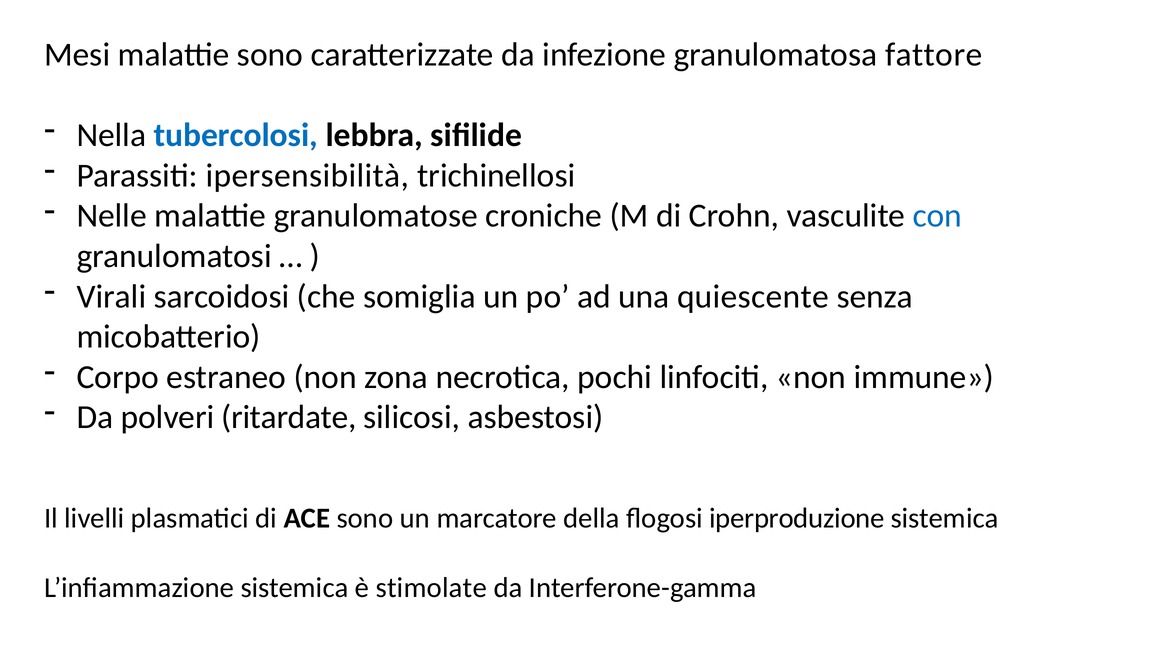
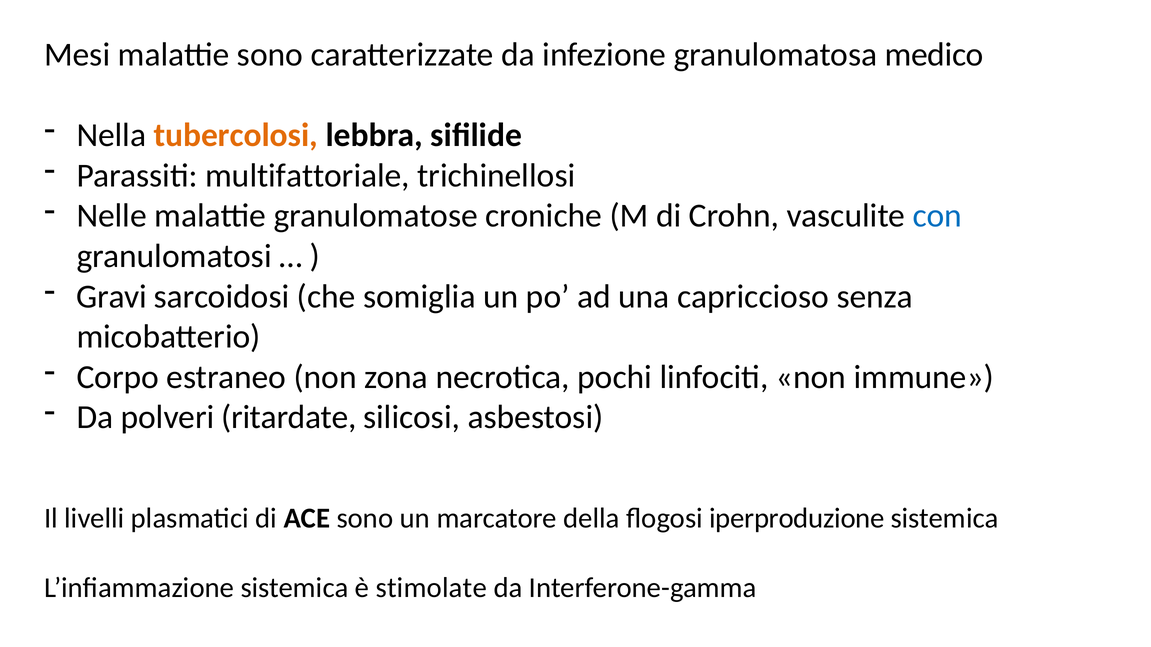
fattore: fattore -> medico (934, 55)
tubercolosi colour: blue -> orange (236, 135)
ipersensibilità: ipersensibilità -> multifattoriale (308, 176)
Virali: Virali -> Gravi (112, 297)
quiescente: quiescente -> capriccioso (753, 297)
